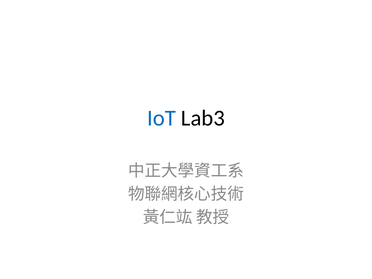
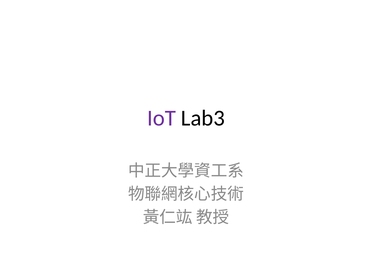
IoT colour: blue -> purple (161, 118)
